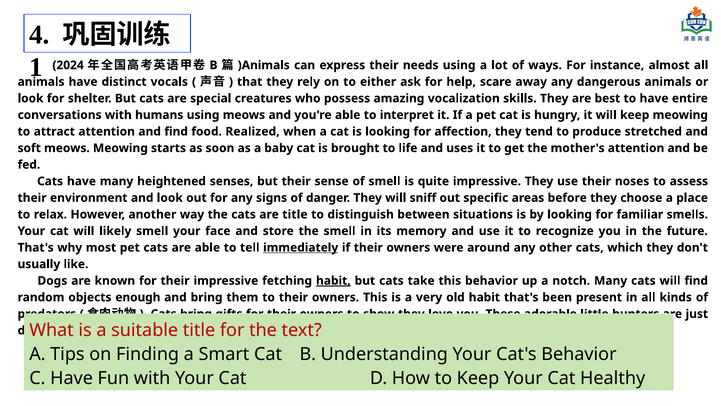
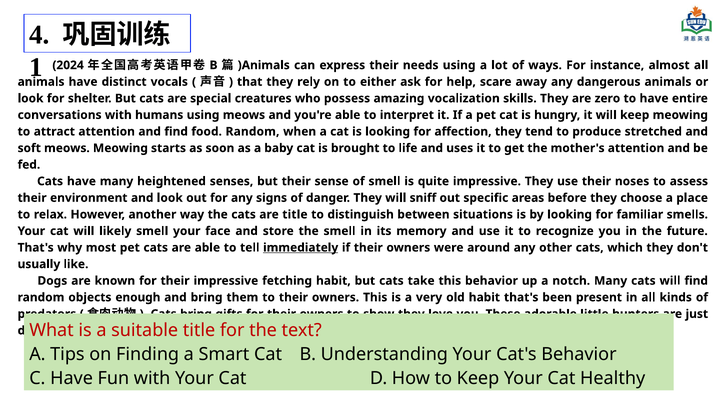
best: best -> zero (607, 98)
food Realized: Realized -> Random (253, 131)
habit underline: present -> none (333, 280)
